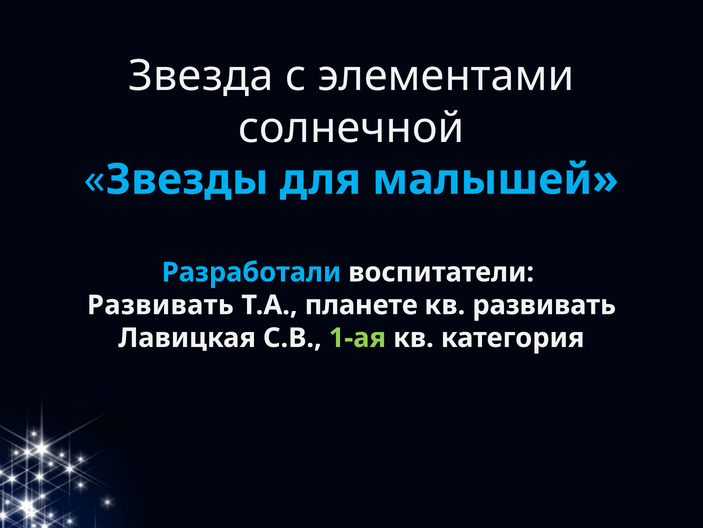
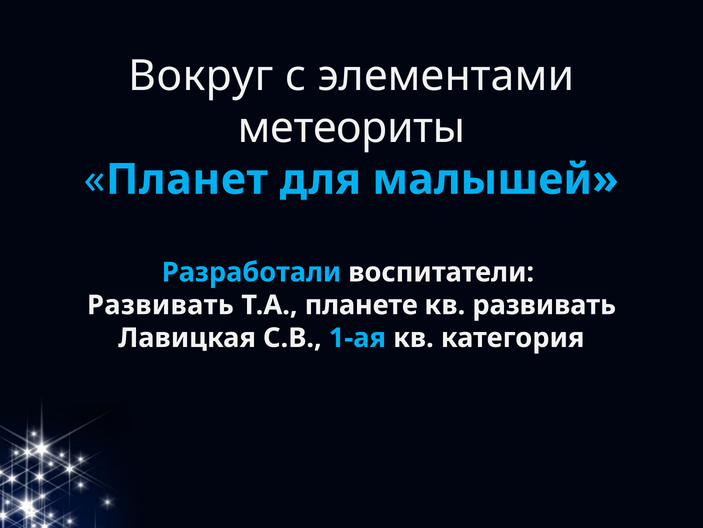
Звезда: Звезда -> Вокруг (201, 76)
солнечной: солнечной -> метеориты (352, 128)
Звезды: Звезды -> Планет (187, 179)
1-ая colour: light green -> light blue (357, 337)
